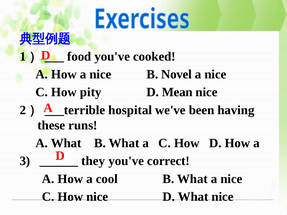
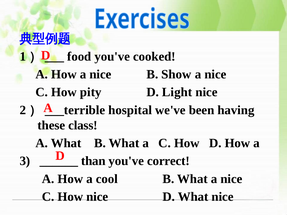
Novel: Novel -> Show (176, 74)
Mean: Mean -> Light (177, 92)
runs: runs -> class (83, 125)
they: they -> than (93, 161)
